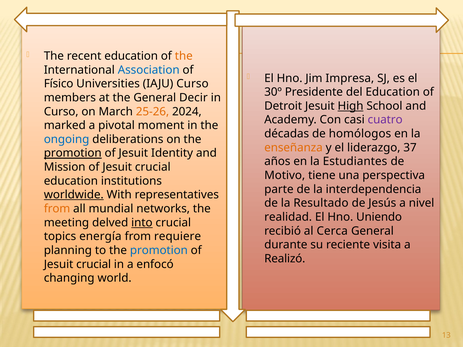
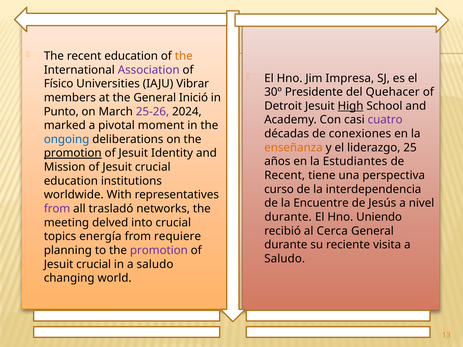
Association colour: blue -> purple (149, 70)
IAJU Curso: Curso -> Vibrar (193, 84)
del Education: Education -> Quehacer (393, 92)
Decir: Decir -> Inició (194, 98)
Curso: Curso -> Punto (61, 112)
25-26 colour: orange -> purple (152, 112)
homólogos: homólogos -> conexiones (360, 134)
37: 37 -> 25 (410, 148)
Motivo: Motivo -> Recent (285, 175)
parte: parte -> curso (279, 189)
worldwide underline: present -> none (74, 195)
Resultado: Resultado -> Encuentre (321, 203)
from colour: orange -> purple (57, 209)
mundial: mundial -> trasladó (111, 209)
realidad: realidad -> durante (288, 217)
into underline: present -> none (142, 223)
promotion colour: blue -> purple (159, 251)
Realizó: Realizó -> Saludo (285, 259)
in a enfocó: enfocó -> saludo (155, 264)
